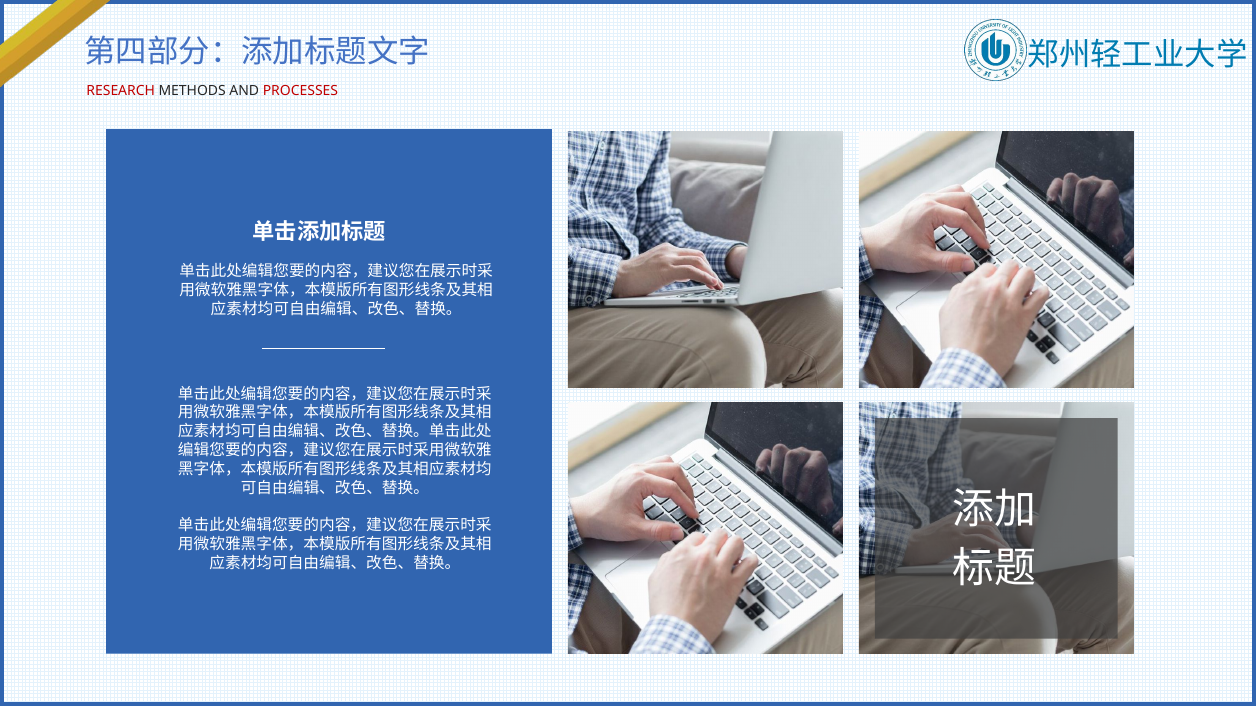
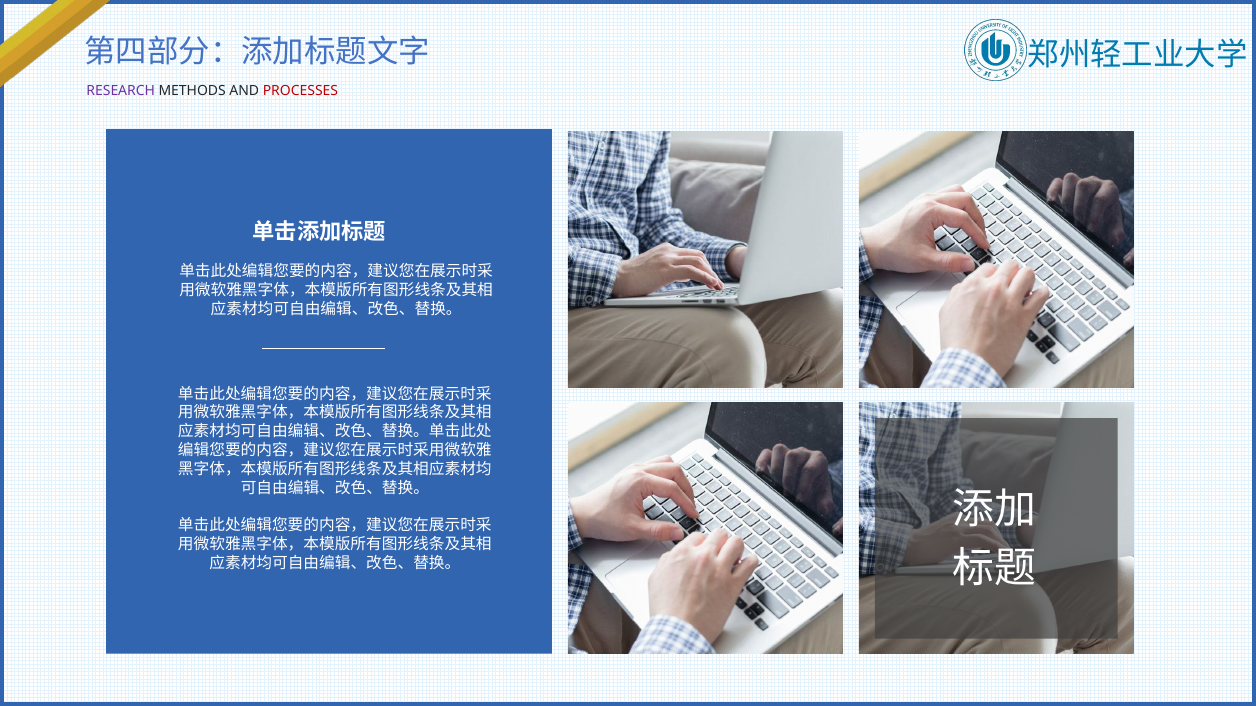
RESEARCH colour: red -> purple (121, 91)
